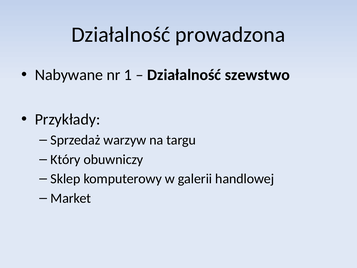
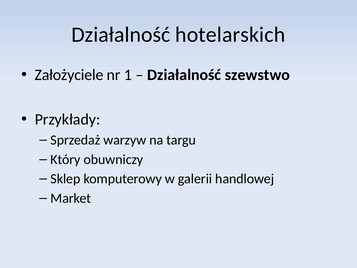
prowadzona: prowadzona -> hotelarskich (230, 35)
Nabywane: Nabywane -> Założyciele (69, 75)
